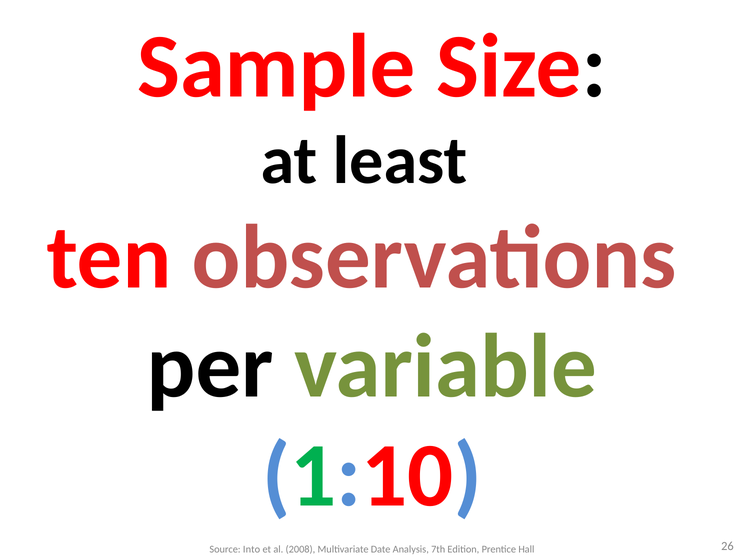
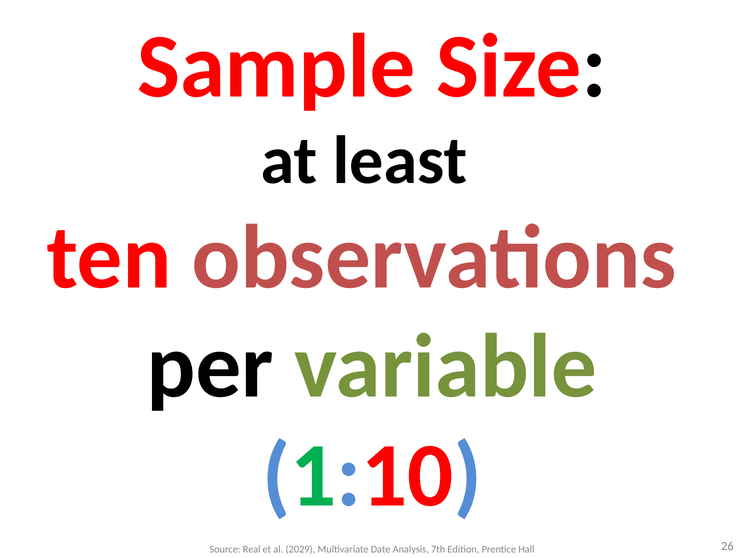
Into: Into -> Real (252, 549)
2008: 2008 -> 2029 (300, 549)
